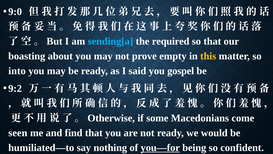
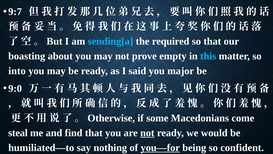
9:0: 9:0 -> 9:7 (15, 12)
this colour: yellow -> light blue (208, 56)
gospel: gospel -> major (181, 71)
9:2: 9:2 -> 9:0 (15, 88)
seen: seen -> steal (18, 132)
not underline: none -> present (147, 132)
